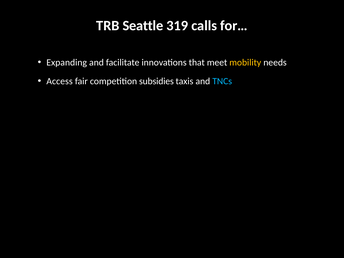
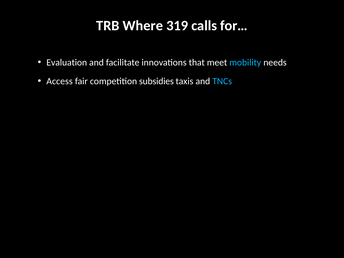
Seattle: Seattle -> Where (143, 26)
Expanding: Expanding -> Evaluation (67, 63)
mobility colour: yellow -> light blue (245, 63)
